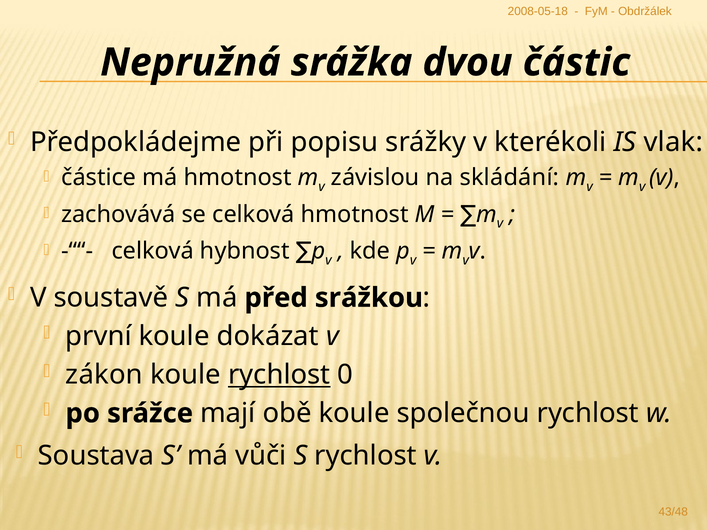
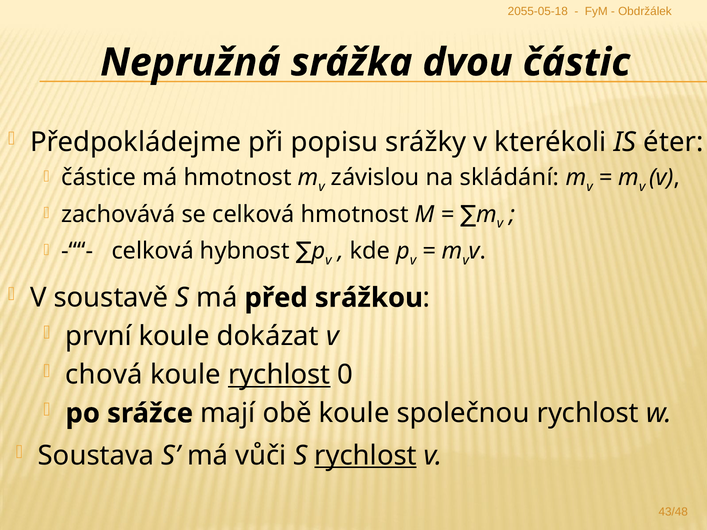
2008-05-18: 2008-05-18 -> 2055-05-18 (538, 11)
vlak: vlak -> éter (673, 142)
zákon: zákon -> chová (104, 375)
rychlost underline: none -> present (366, 456)
